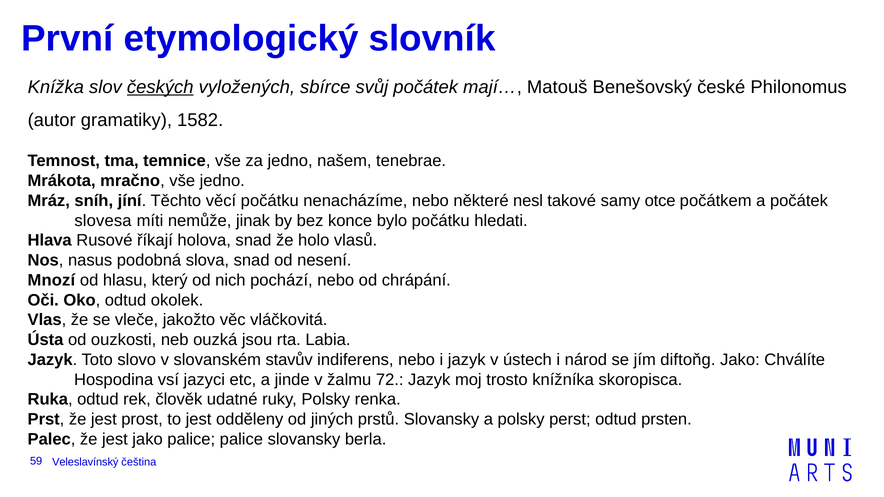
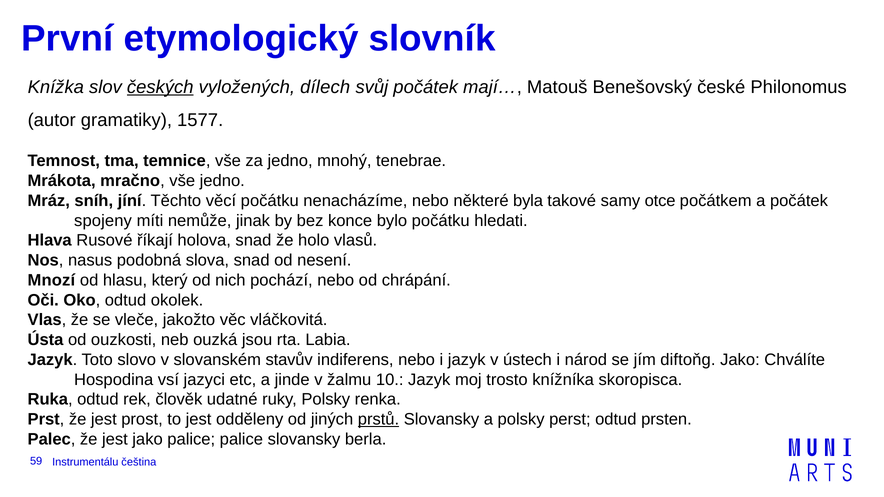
sbírce: sbírce -> dílech (325, 87)
1582: 1582 -> 1577 (200, 120)
našem: našem -> mnohý (344, 161)
nesl: nesl -> byla (528, 201)
slovesa: slovesa -> spojeny (103, 221)
72: 72 -> 10 (390, 380)
prstů underline: none -> present (378, 420)
Veleslavínský: Veleslavínský -> Instrumentálu (85, 462)
